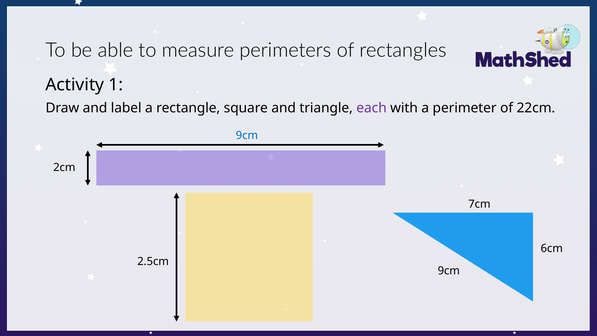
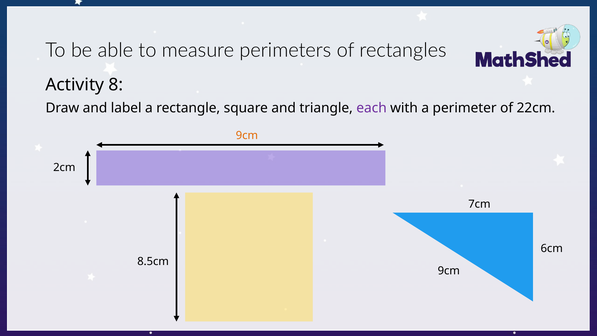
1: 1 -> 8 (116, 85)
9cm colour: blue -> orange (247, 135)
2.5cm: 2.5cm -> 8.5cm (153, 261)
